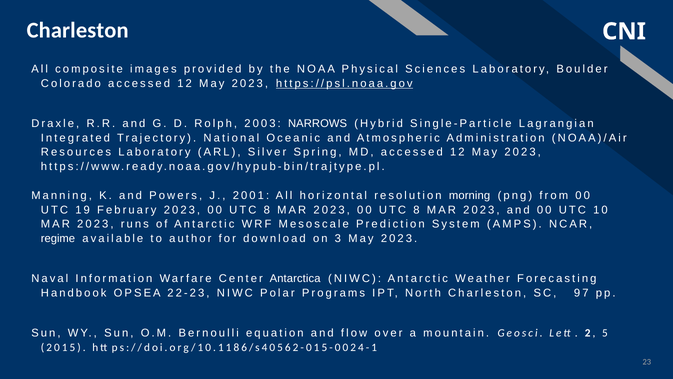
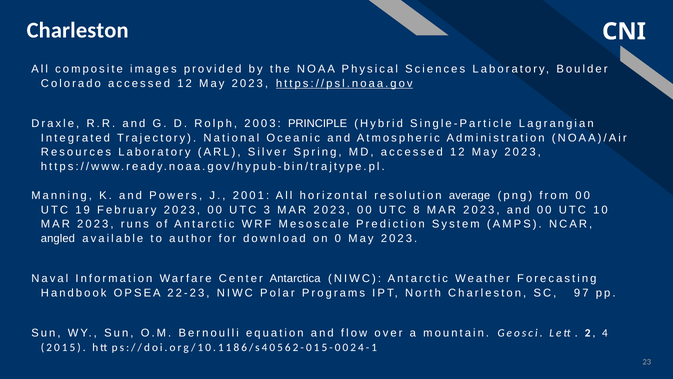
NARROWS: NARROWS -> PRINCIPLE (318, 123)
morning: morning -> average (470, 195)
8: 8 -> 3 (267, 210)
regime: regime -> angled (58, 238)
3: 3 -> 0 (338, 238)
5: 5 -> 4 (605, 333)
